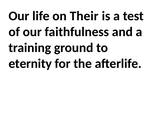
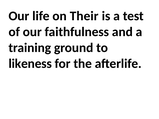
eternity: eternity -> likeness (30, 64)
